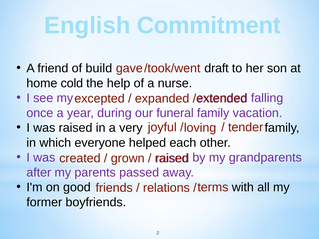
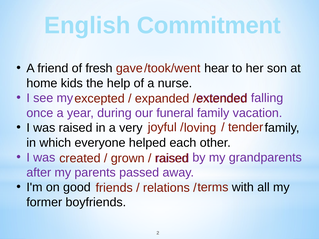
build: build -> fresh (99, 68)
draft: draft -> hear (217, 68)
cold: cold -> kids (72, 83)
